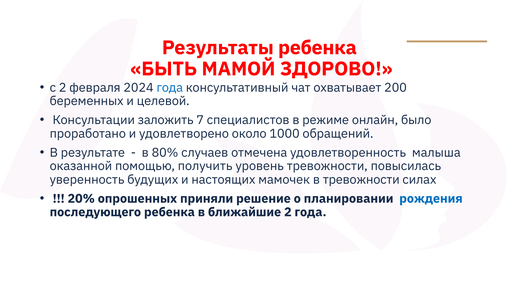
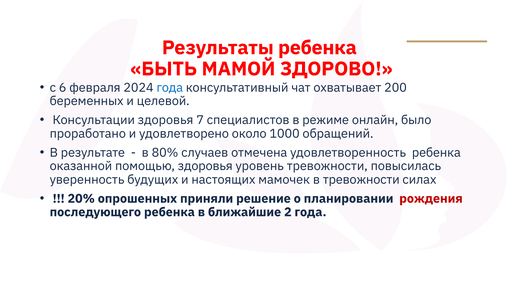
с 2: 2 -> 6 (63, 88)
Консультации заложить: заложить -> здоровья (166, 120)
удовлетворенность малыша: малыша -> ребенка (436, 153)
помощью получить: получить -> здоровья (205, 166)
рождения colour: blue -> red (431, 199)
